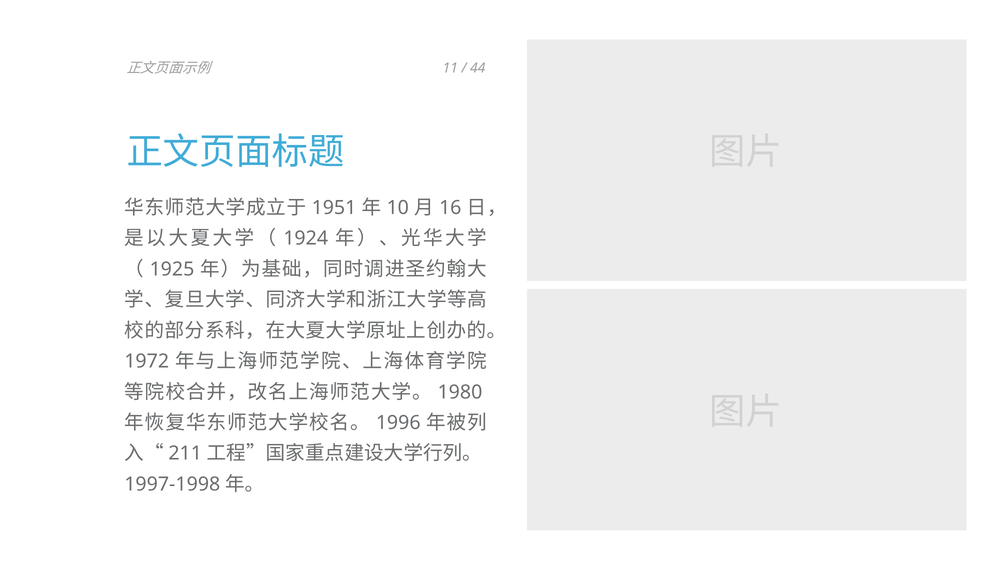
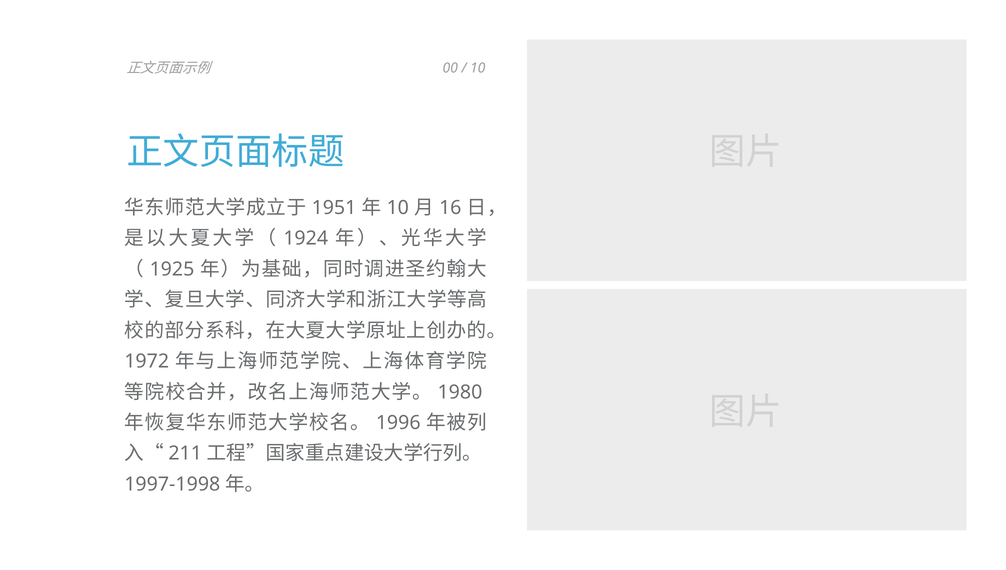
11: 11 -> 00 (450, 68)
44: 44 -> 10 (478, 68)
